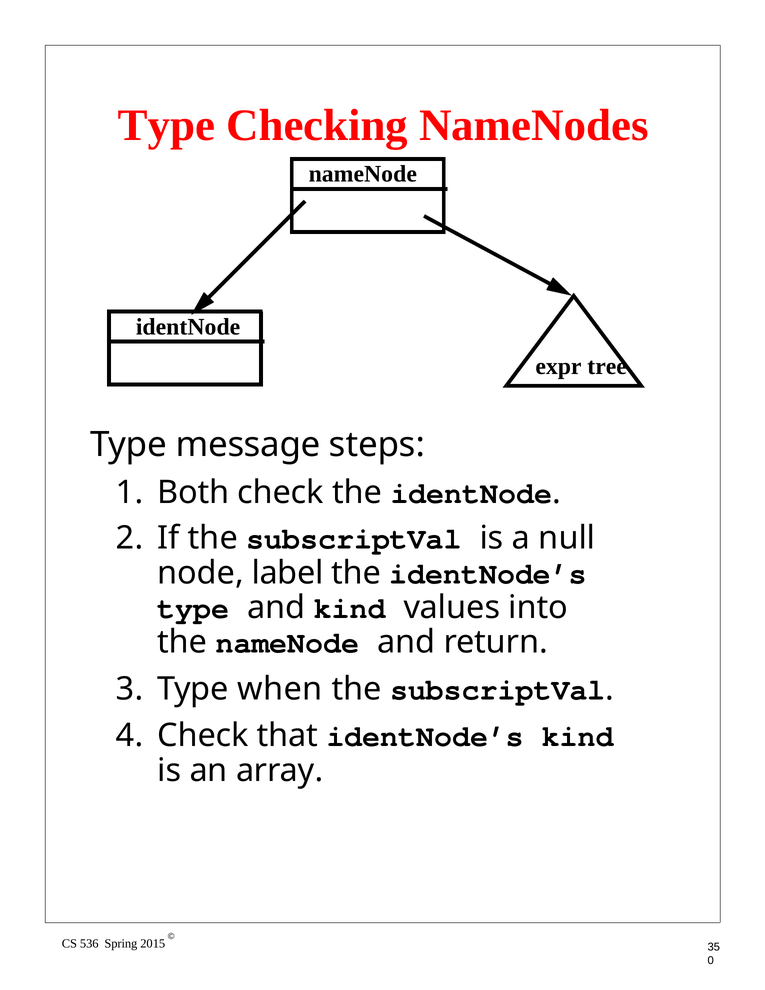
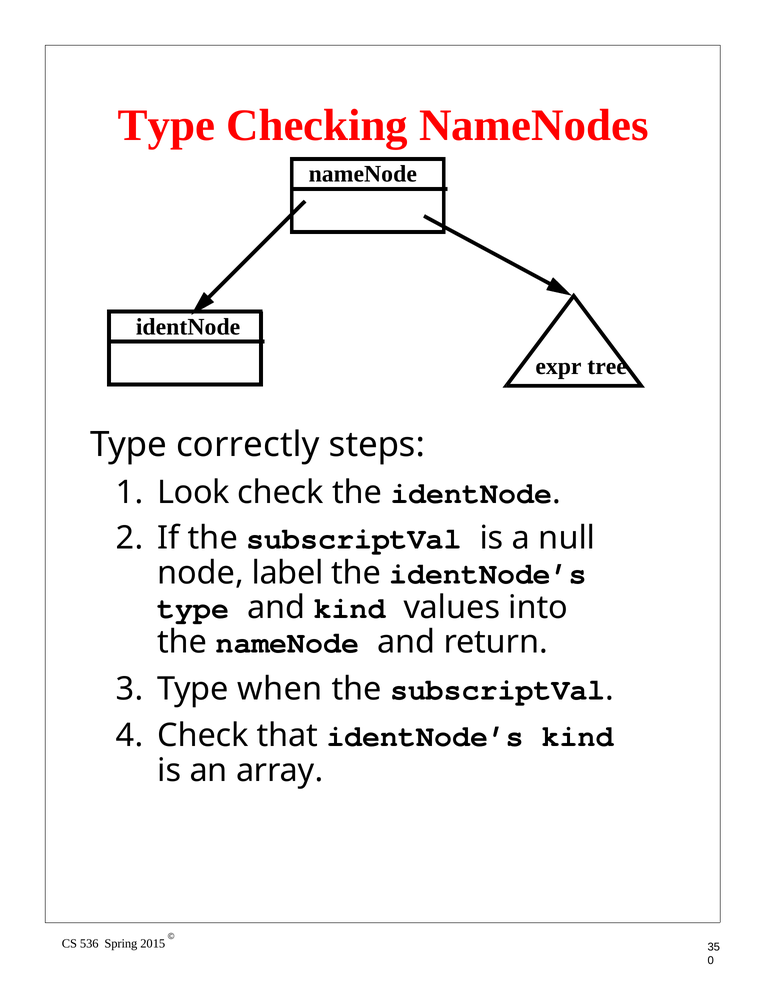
message: message -> correctly (248, 445)
Both: Both -> Look (193, 493)
